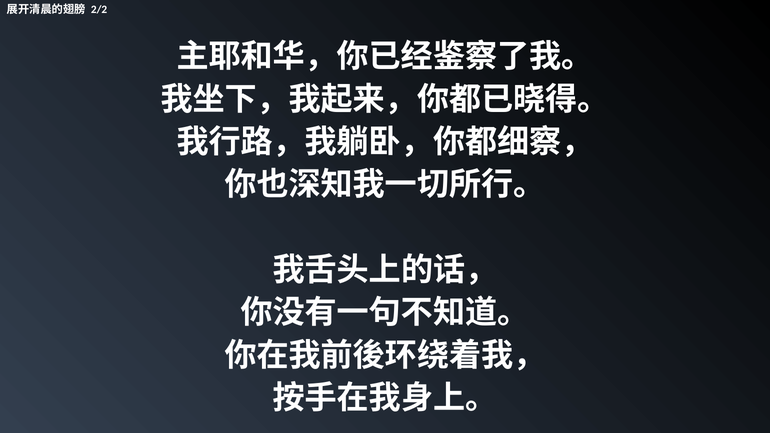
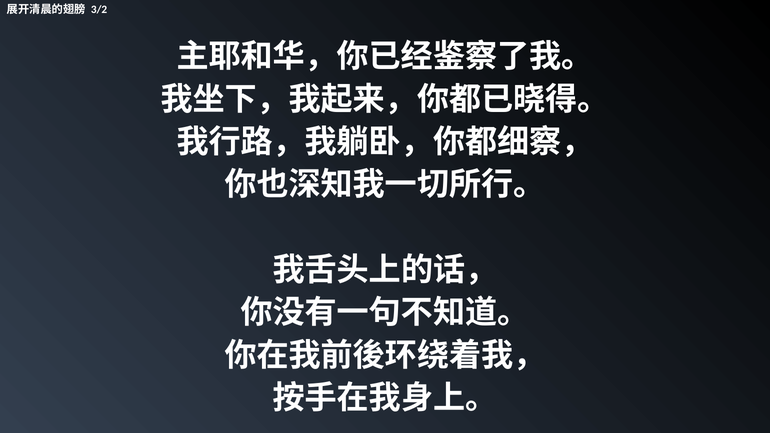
2/2: 2/2 -> 3/2 (99, 9)
